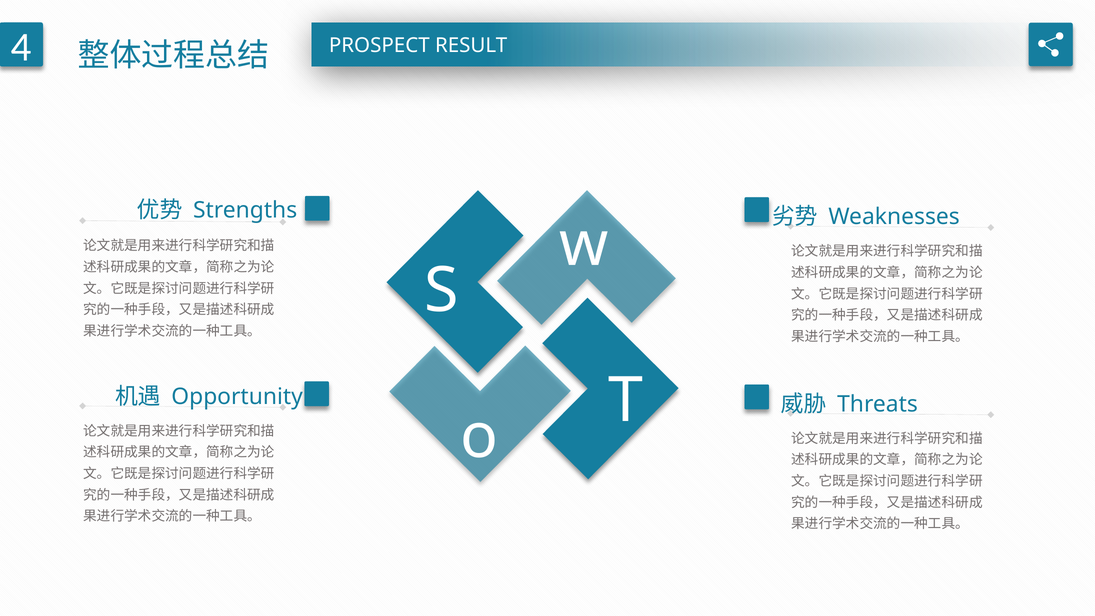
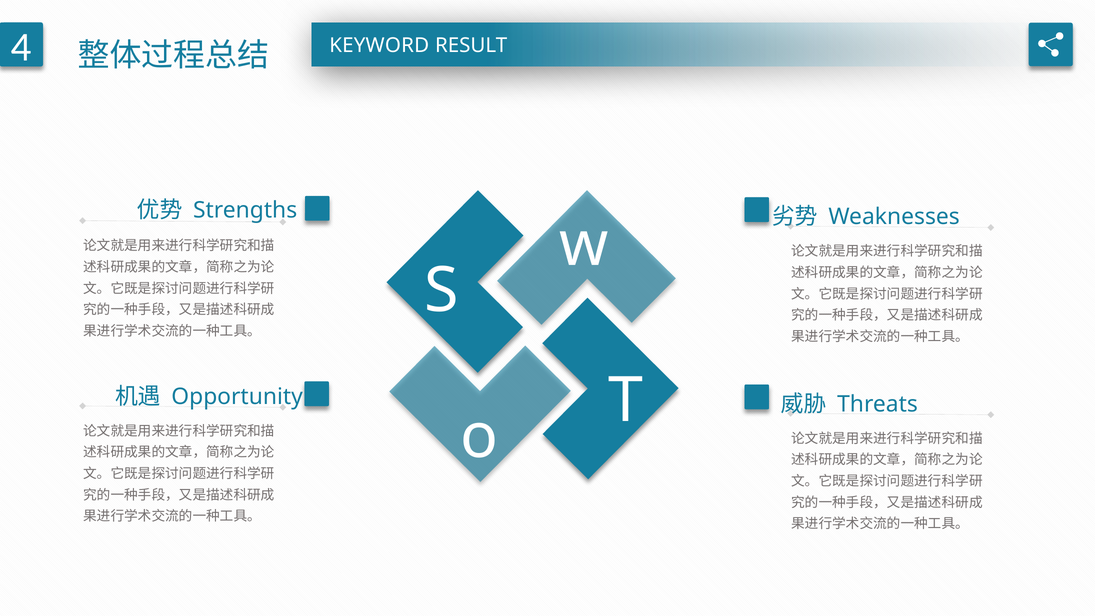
PROSPECT: PROSPECT -> KEYWORD (379, 46)
